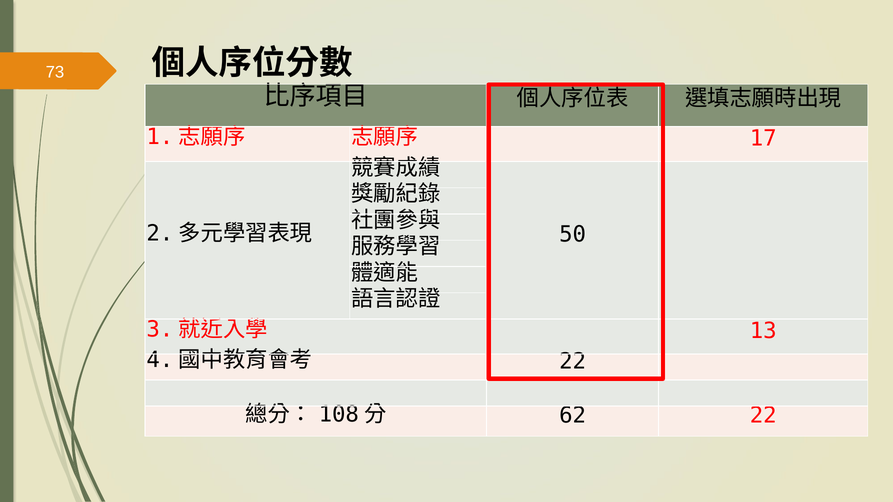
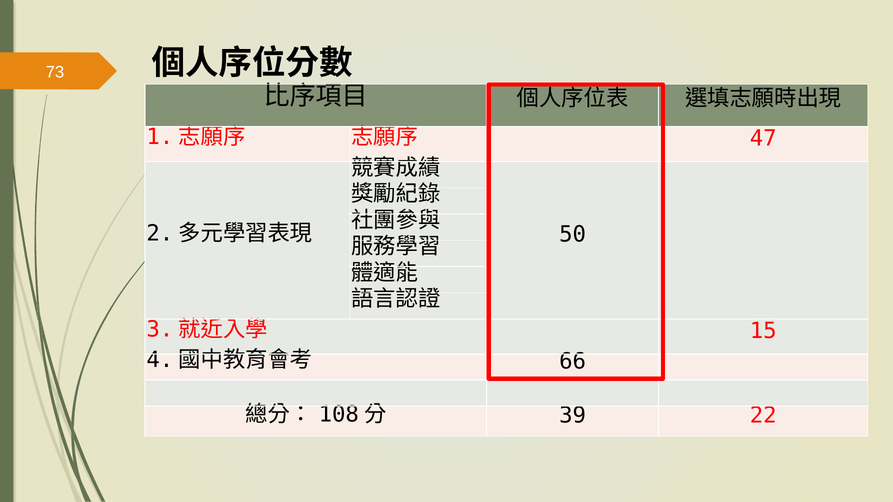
17: 17 -> 47 (763, 138)
13: 13 -> 15 (763, 331)
22: 22 -> 66 (573, 361)
62: 62 -> 39 (573, 416)
